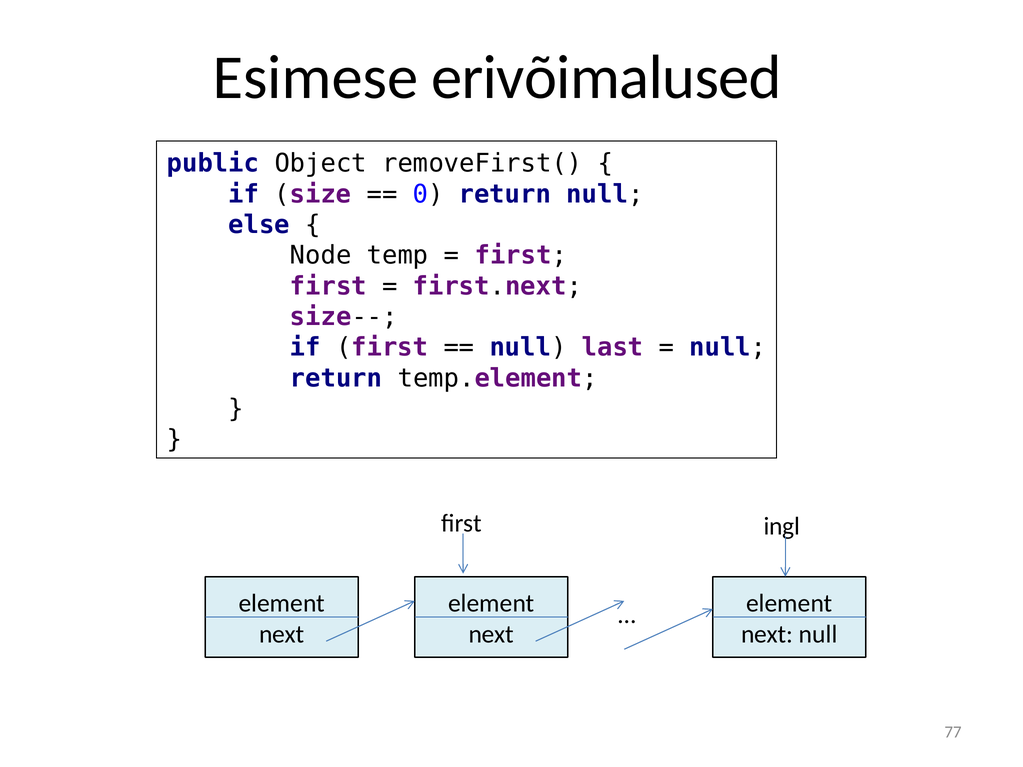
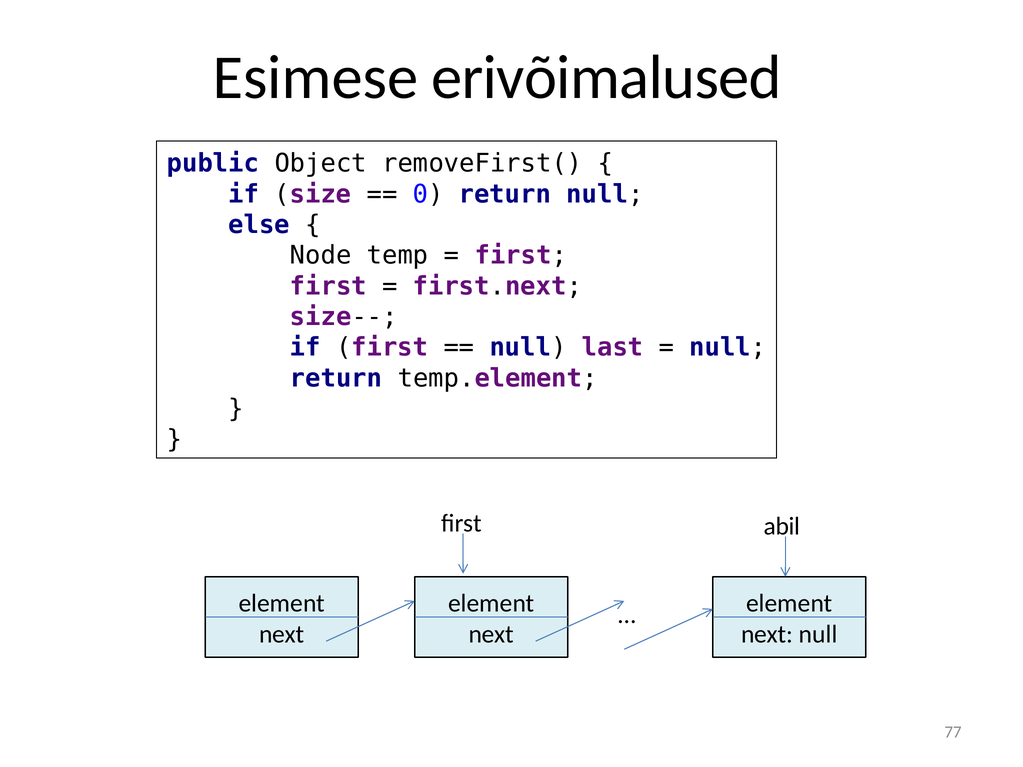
ingl: ingl -> abil (782, 527)
